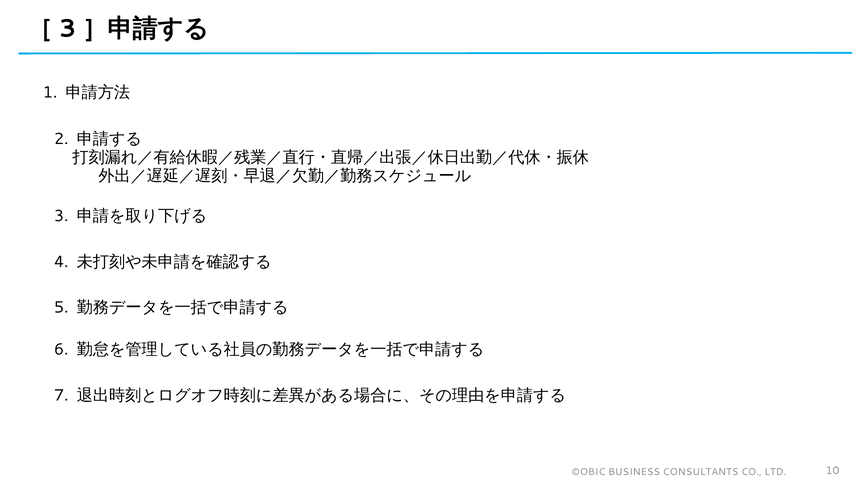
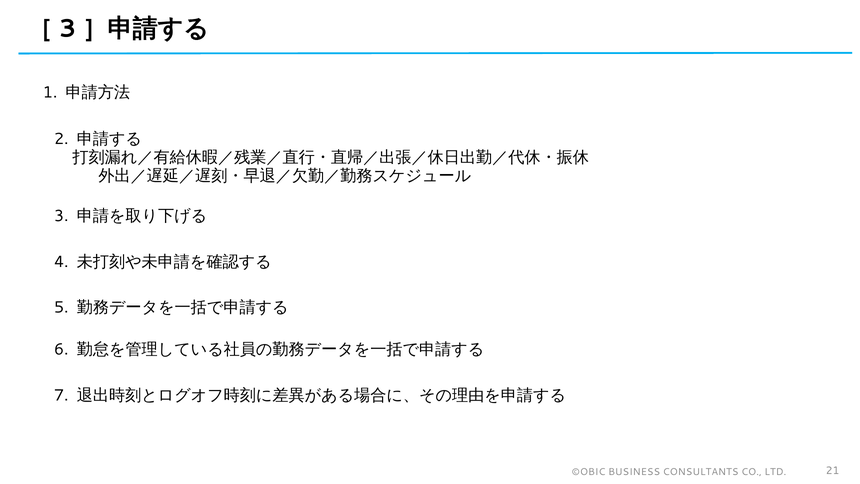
10: 10 -> 21 (833, 470)
